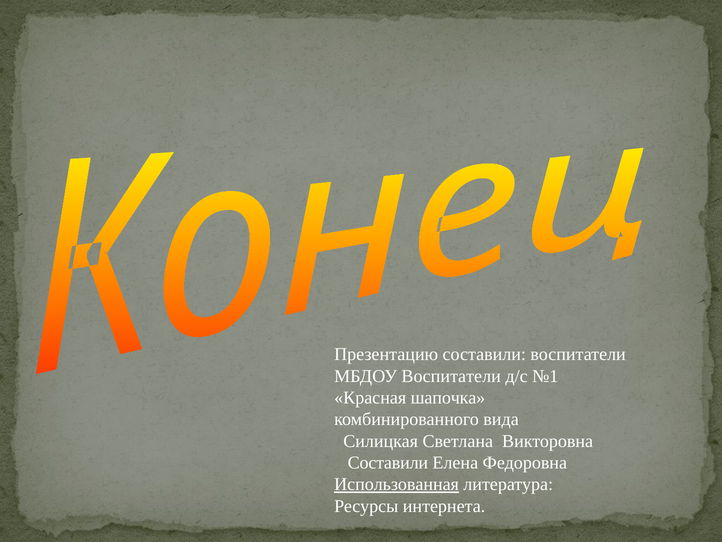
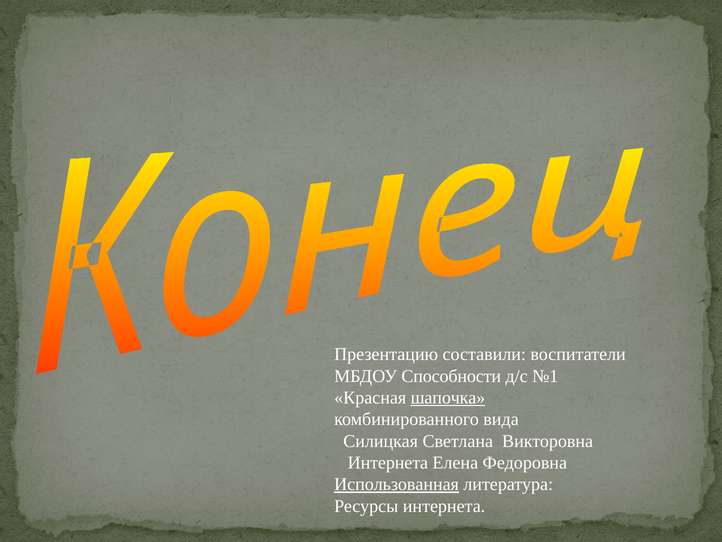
МБДОУ Воспитатели: Воспитатели -> Способности (451, 376)
шапочка underline: none -> present (448, 397)
Составили: Составили -> Интернета (388, 462)
